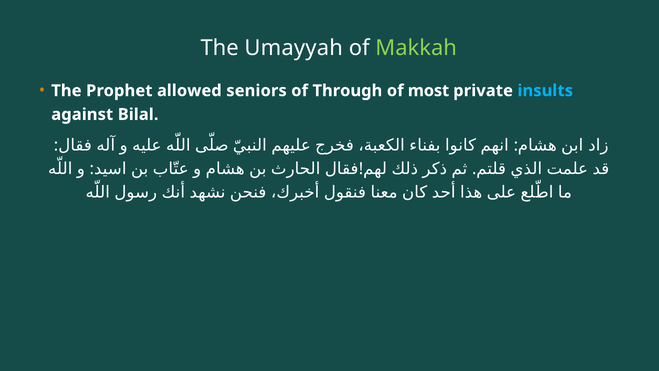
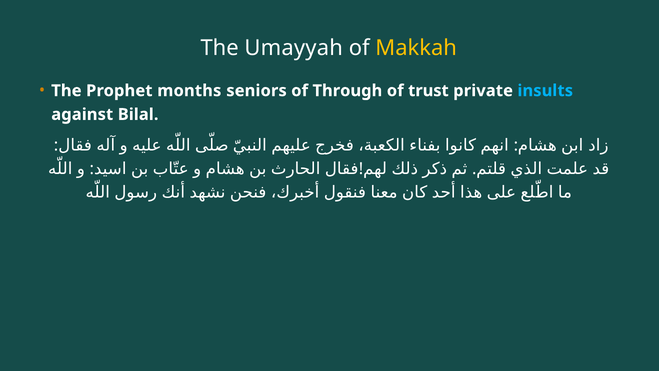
Makkah colour: light green -> yellow (416, 48)
allowed: allowed -> months (189, 91)
most: most -> trust (428, 91)
